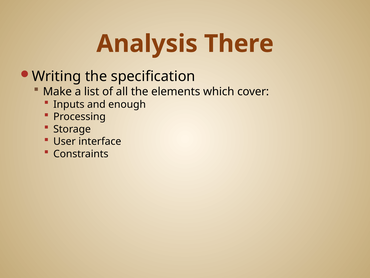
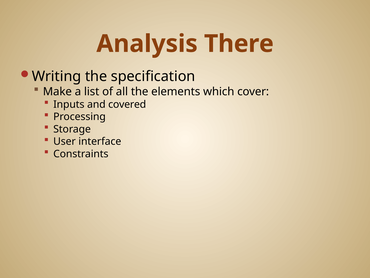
enough: enough -> covered (127, 104)
